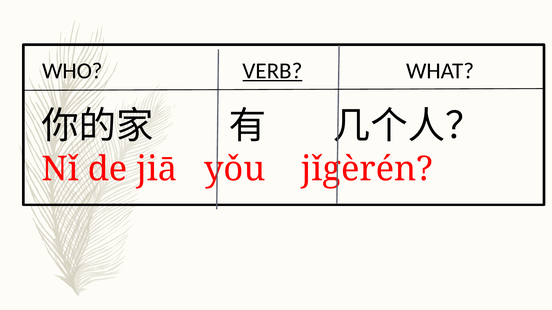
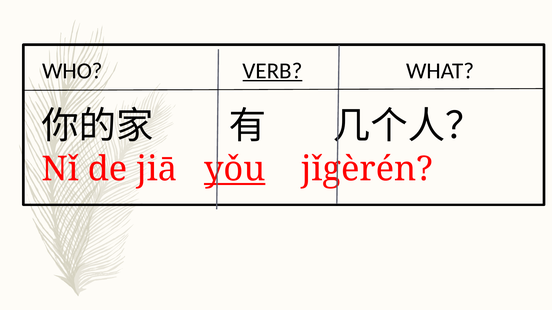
yǒu underline: none -> present (235, 169)
